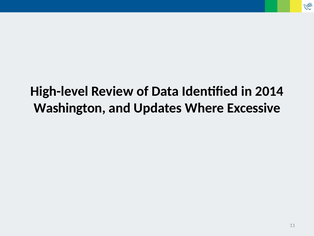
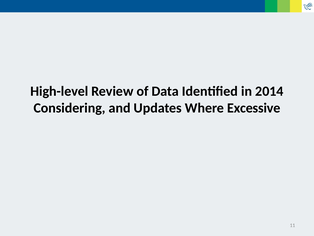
Washington: Washington -> Considering (70, 108)
